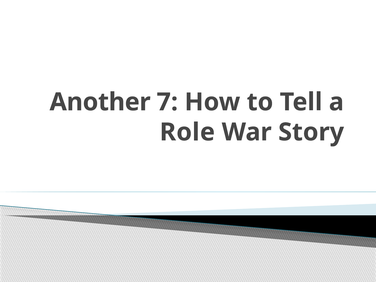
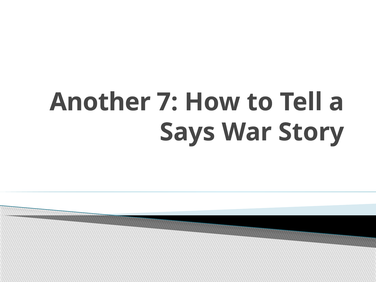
Role: Role -> Says (187, 132)
